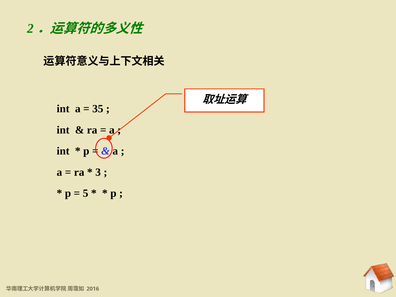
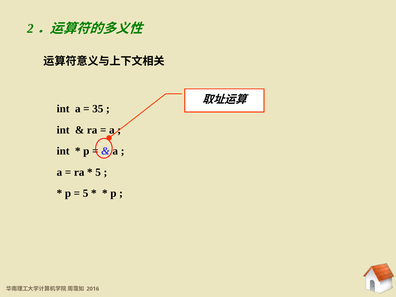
3: 3 -> 5 (98, 172)
